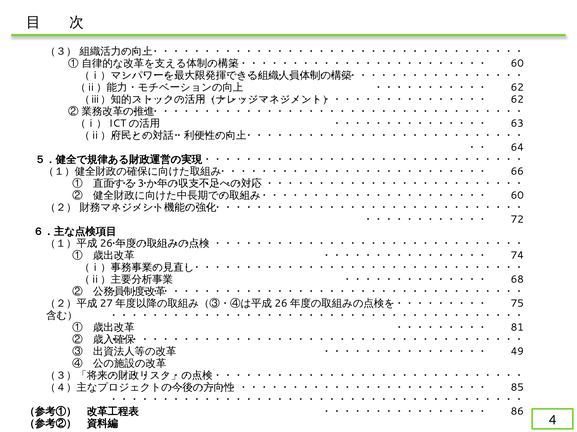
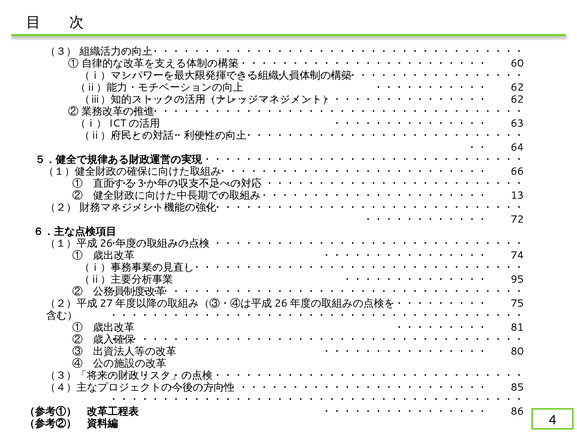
60: 60 -> 13 (517, 196)
68: 68 -> 95 (517, 280)
49: 49 -> 80 (517, 352)
